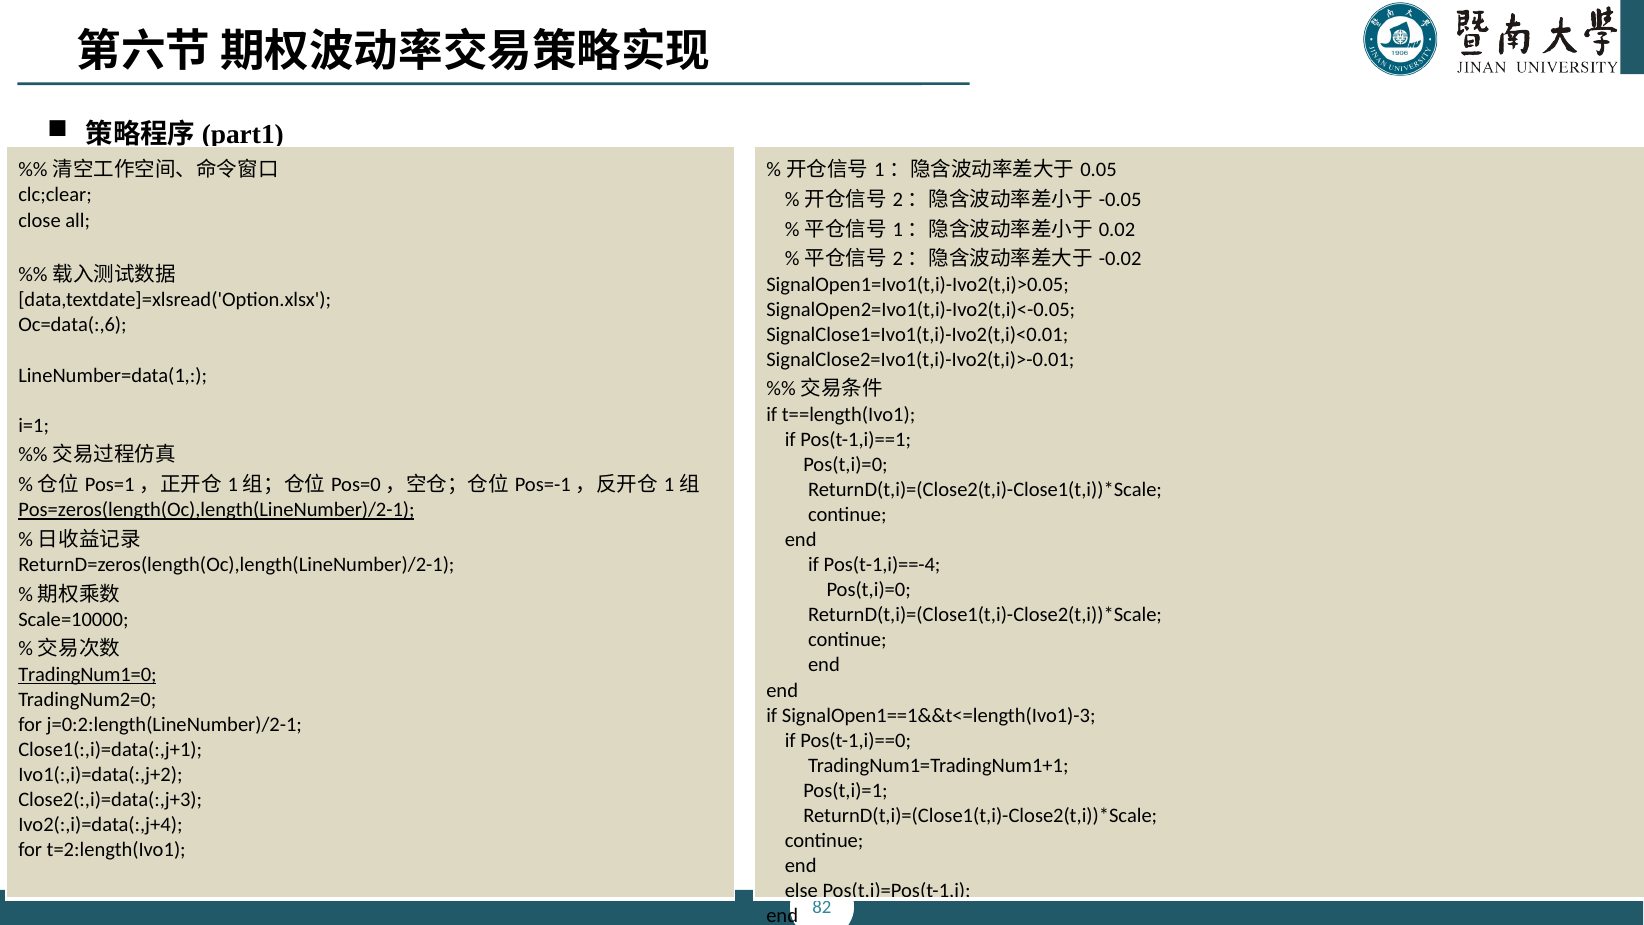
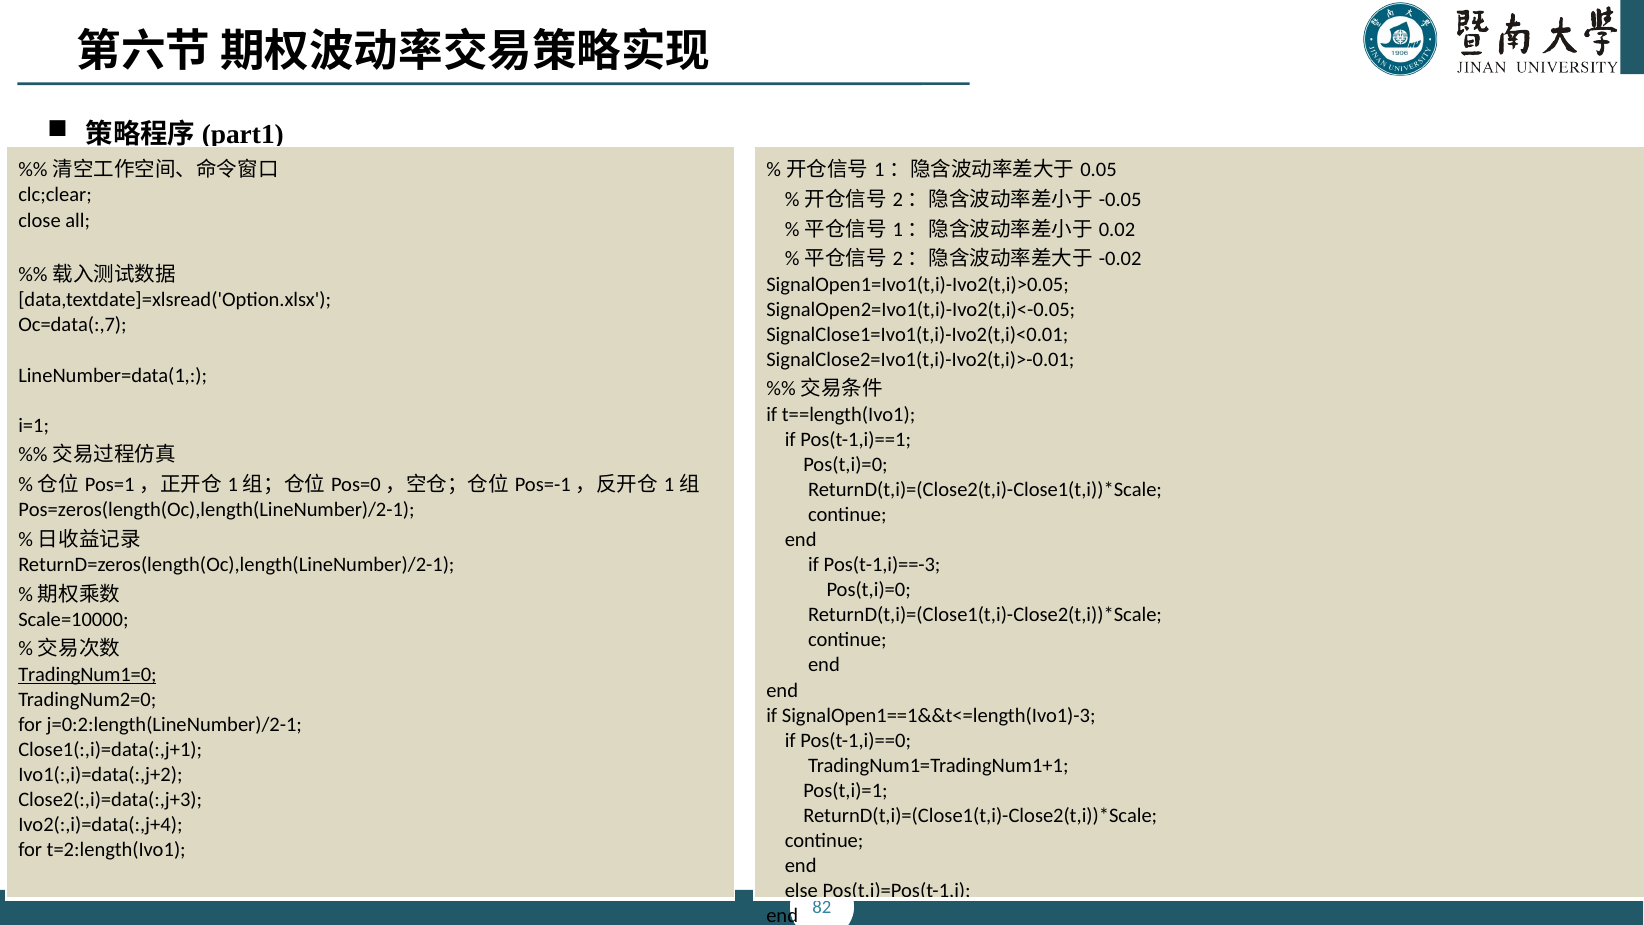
Oc=data(:,6: Oc=data(:,6 -> Oc=data(:,7 (72, 325)
Pos=zeros(length(Oc),length(LineNumber)/2-1 underline: present -> none (216, 510)
Pos(t-1,i)==-4: Pos(t-1,i)==-4 -> Pos(t-1,i)==-3 (882, 565)
